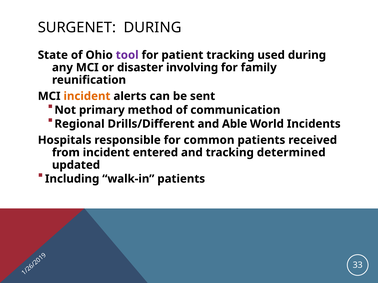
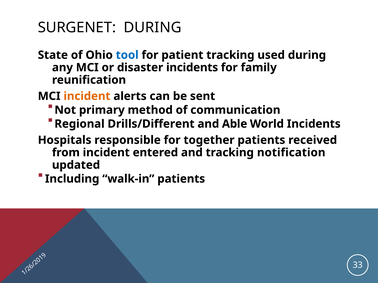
tool colour: purple -> blue (127, 55)
disaster involving: involving -> incidents (192, 68)
common: common -> together (209, 140)
determined: determined -> notification (291, 153)
